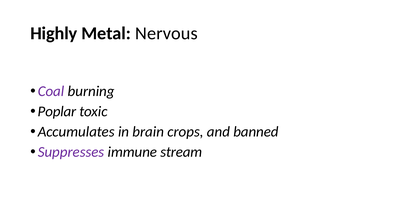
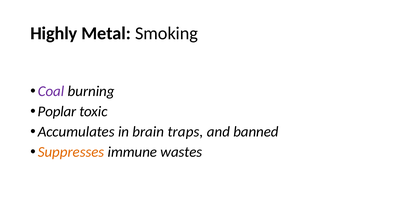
Nervous: Nervous -> Smoking (167, 33)
crops: crops -> traps (185, 132)
Suppresses colour: purple -> orange (71, 152)
stream: stream -> wastes (181, 152)
